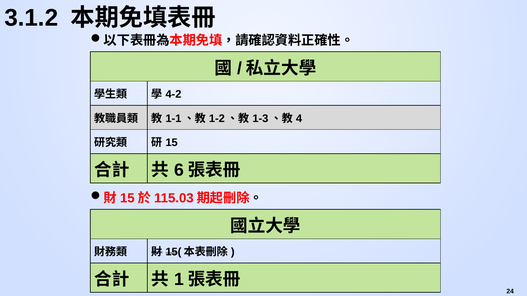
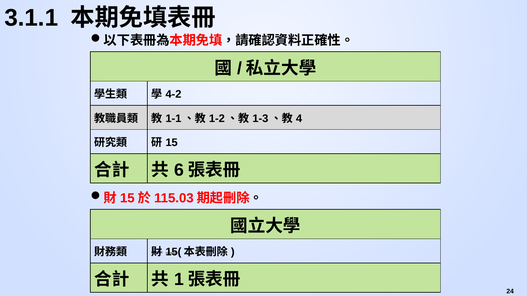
3.1.2: 3.1.2 -> 3.1.1 (31, 18)
